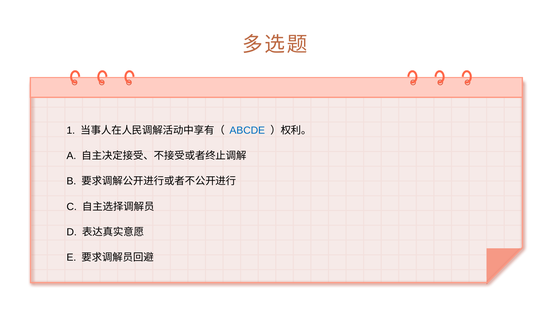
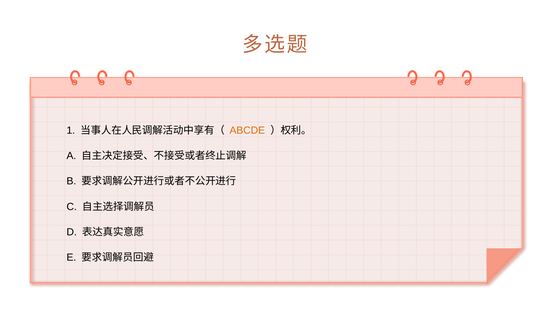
ABCDE colour: blue -> orange (247, 131)
